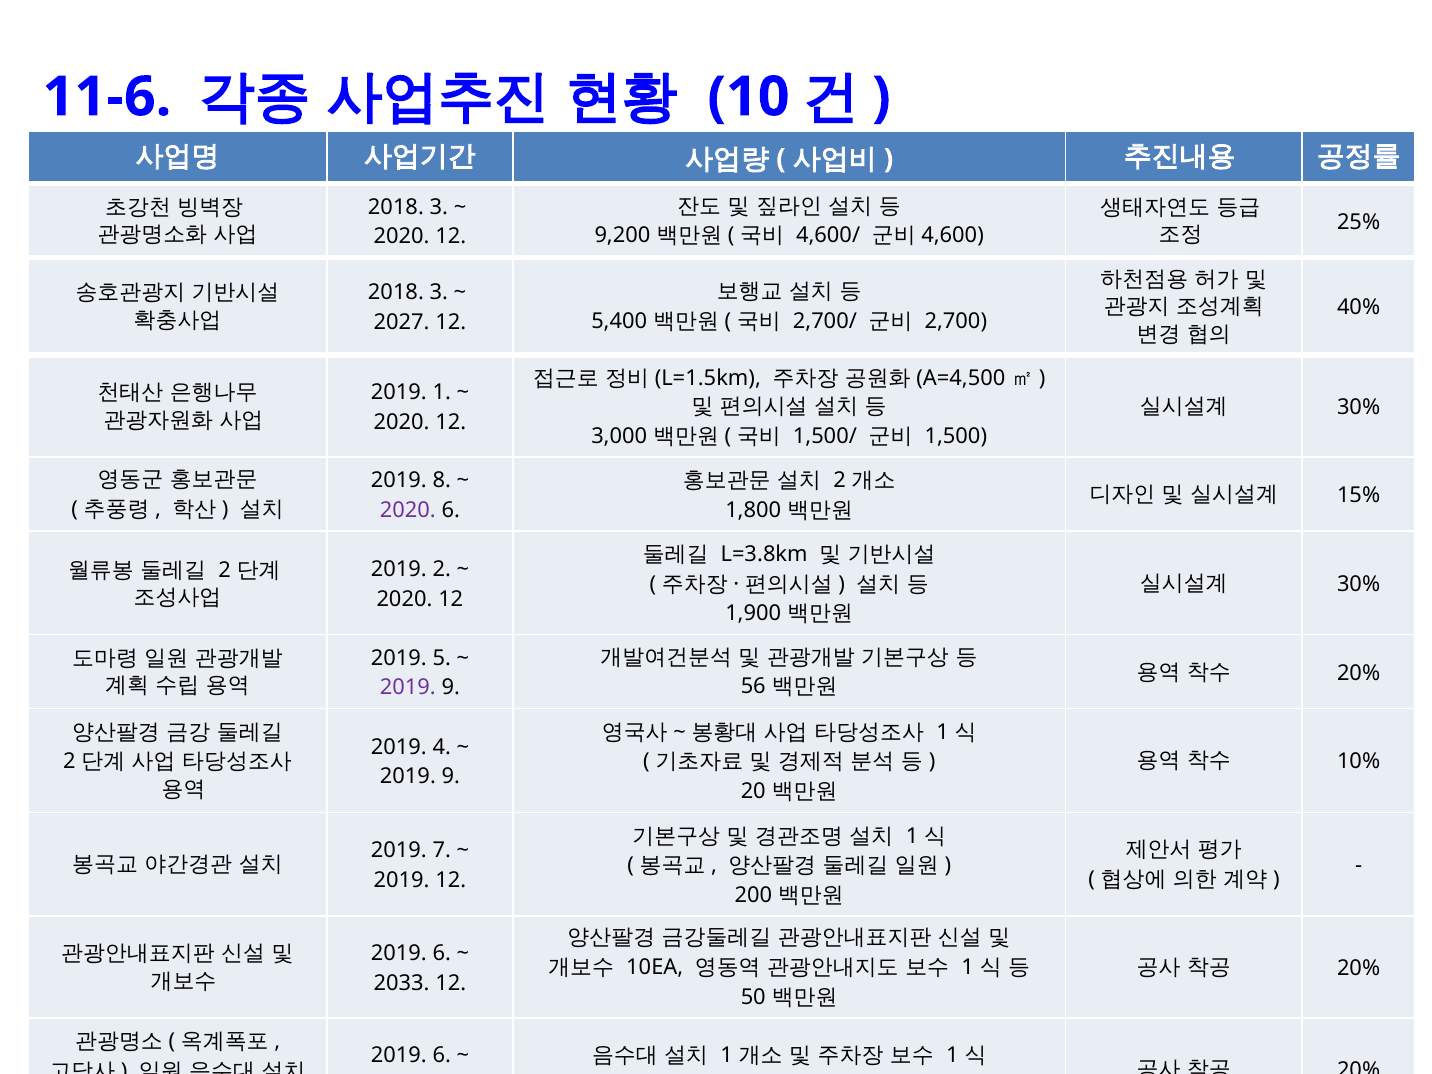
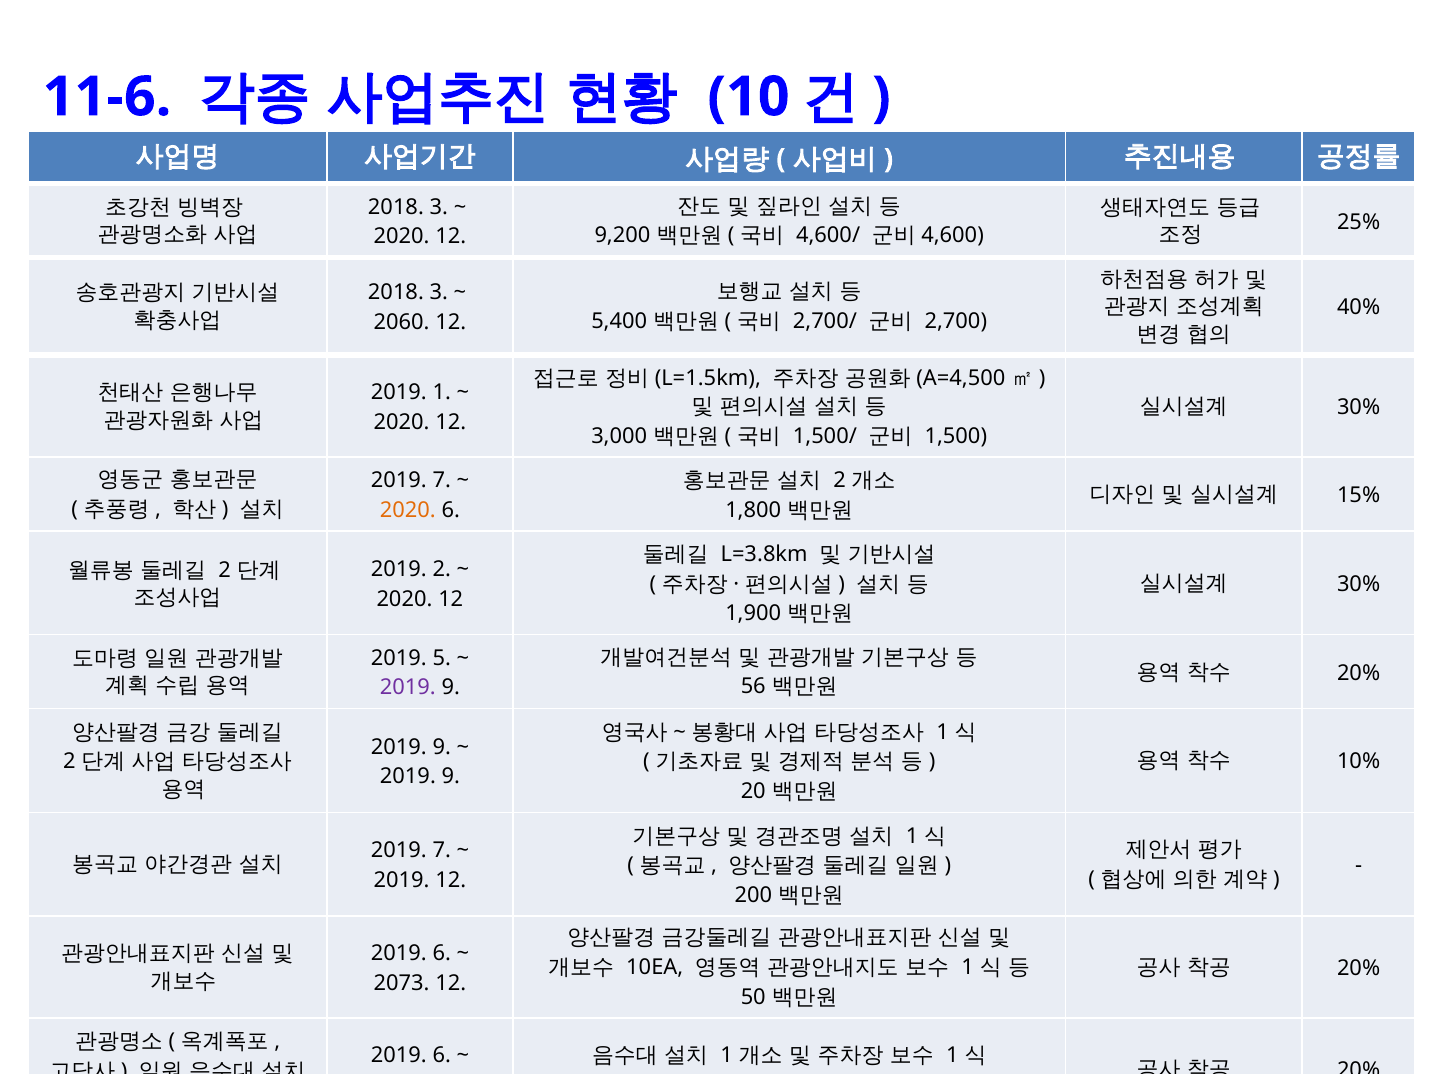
2027: 2027 -> 2060 (402, 322)
8: 8 -> 7 (442, 480)
2020 colour: purple -> orange (408, 510)
4: 4 -> 9 (442, 747)
2033: 2033 -> 2073 (402, 983)
